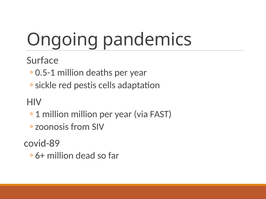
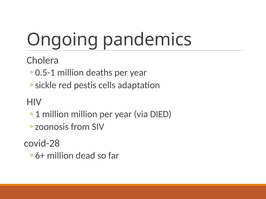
Surface: Surface -> Cholera (43, 61)
FAST: FAST -> DIED (161, 114)
covid-89: covid-89 -> covid-28 (42, 144)
